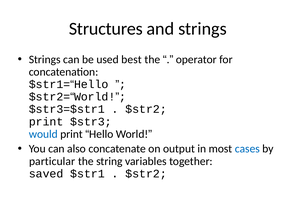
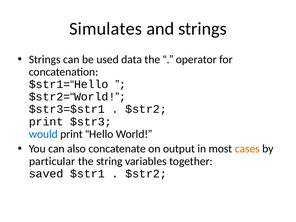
Structures: Structures -> Simulates (106, 29)
best: best -> data (132, 59)
cases colour: blue -> orange (247, 149)
